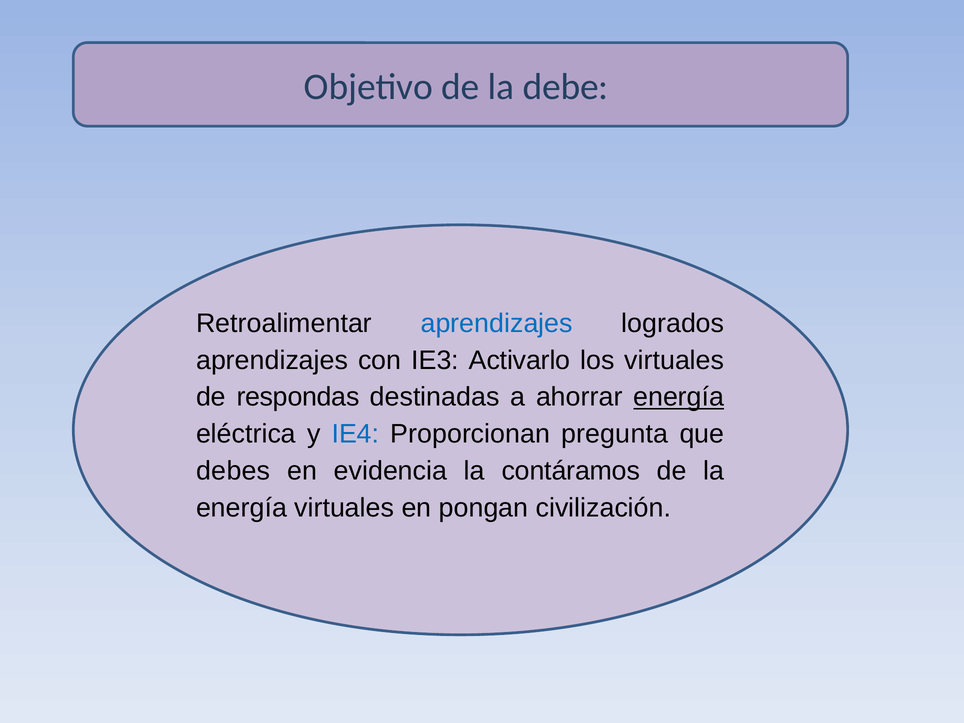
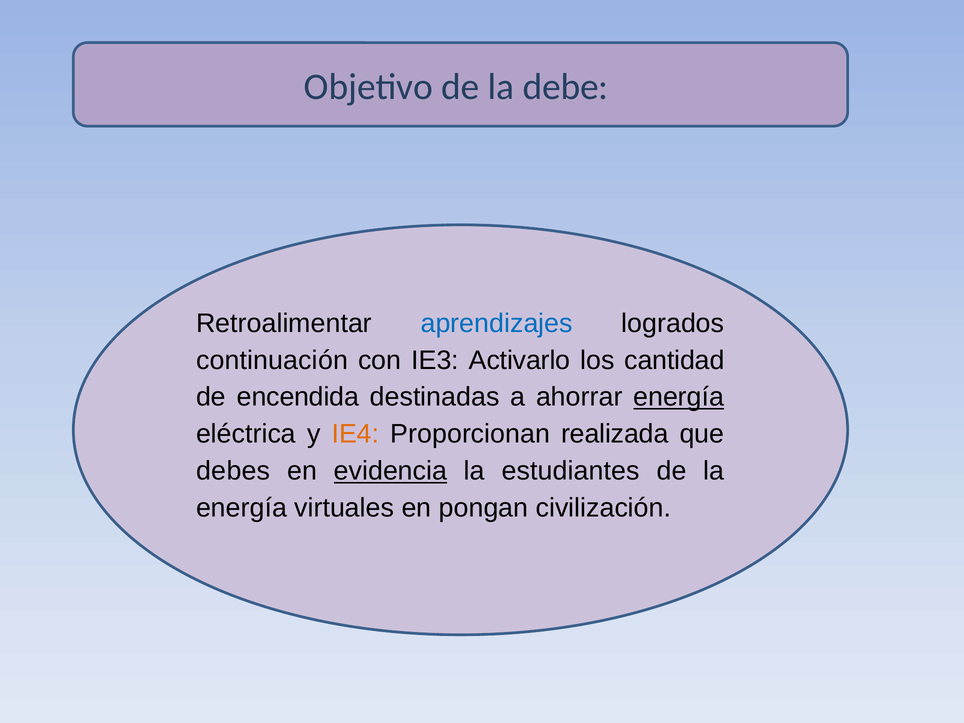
aprendizajes: aprendizajes -> continuación (272, 360)
los virtuales: virtuales -> cantidad (674, 360)
respondas: respondas -> encendida (298, 397)
IE4 colour: blue -> orange (355, 434)
pregunta: pregunta -> realizada (615, 434)
evidencia underline: none -> present (390, 471)
contáramos: contáramos -> estudiantes (571, 471)
